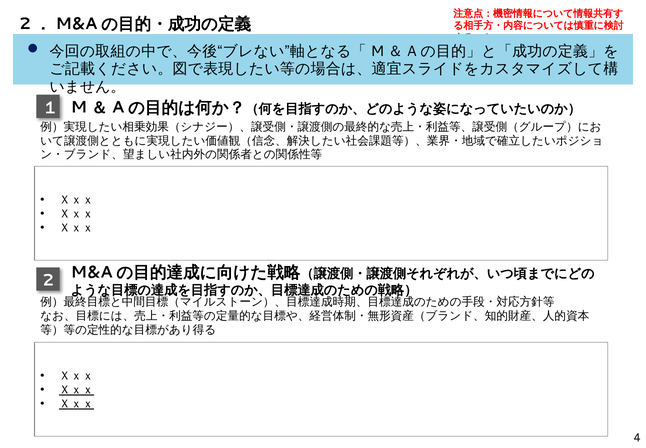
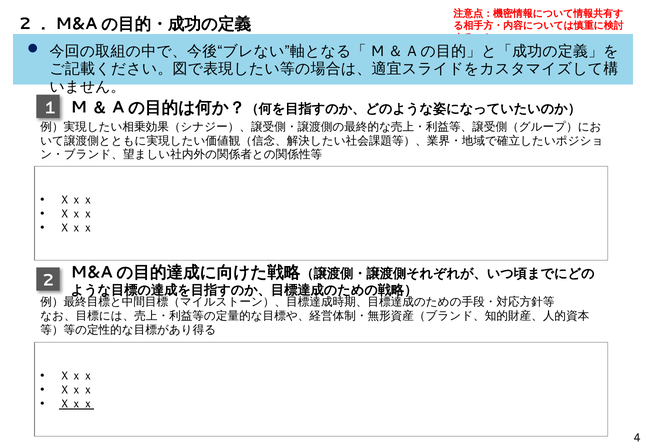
Ｘｘｘ underline: present -> none (76, 389)
